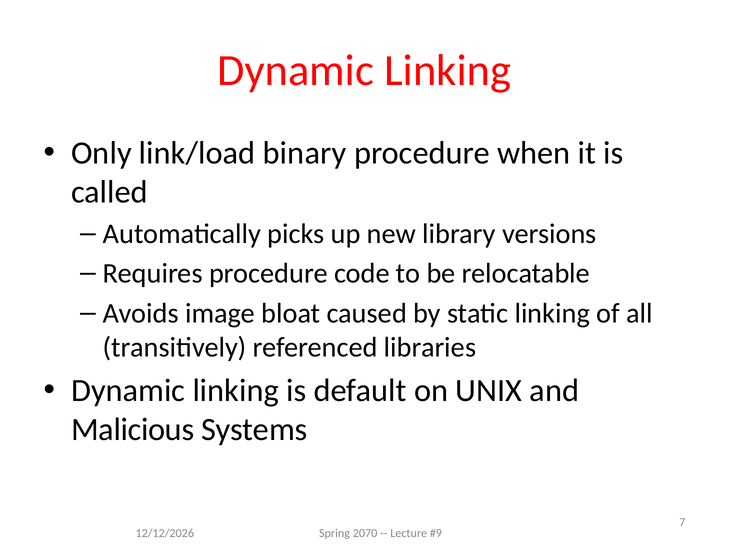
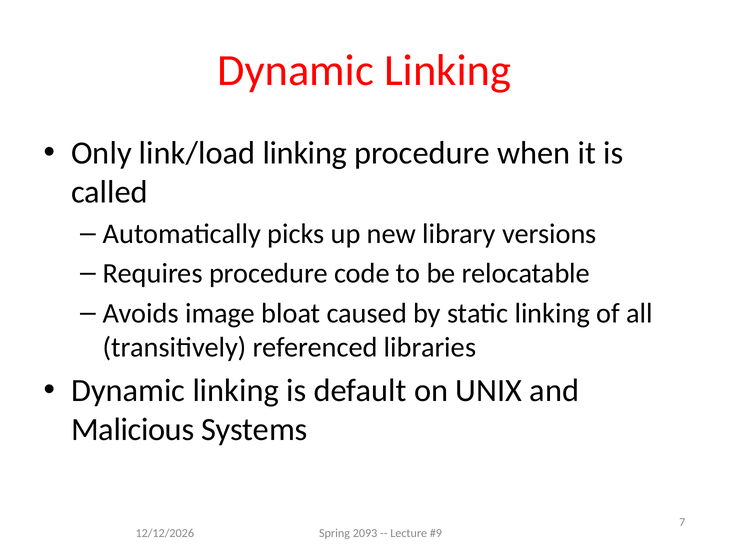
link/load binary: binary -> linking (305, 153)
2070: 2070 -> 2093 (365, 533)
